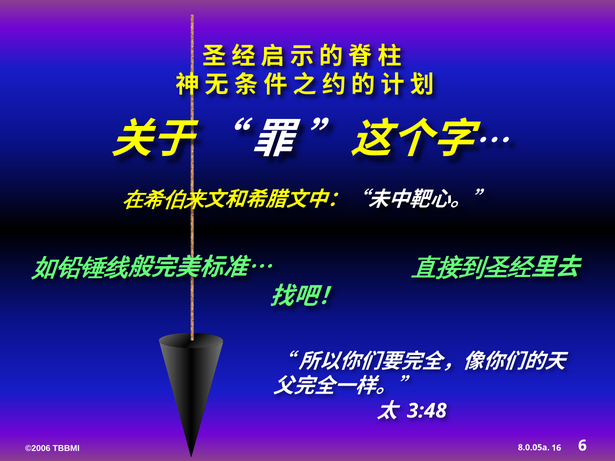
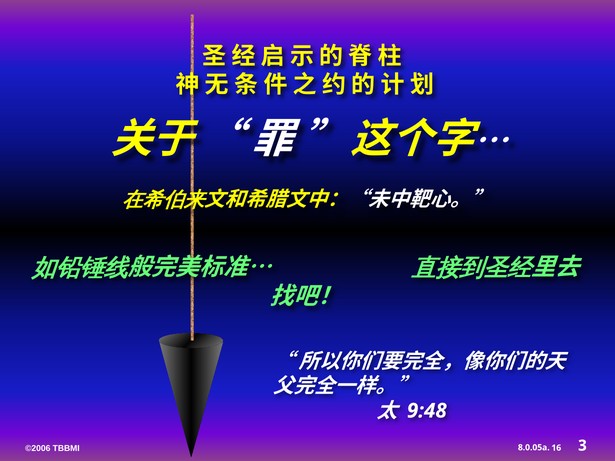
3:48: 3:48 -> 9:48 (427, 411)
6: 6 -> 3 (582, 446)
